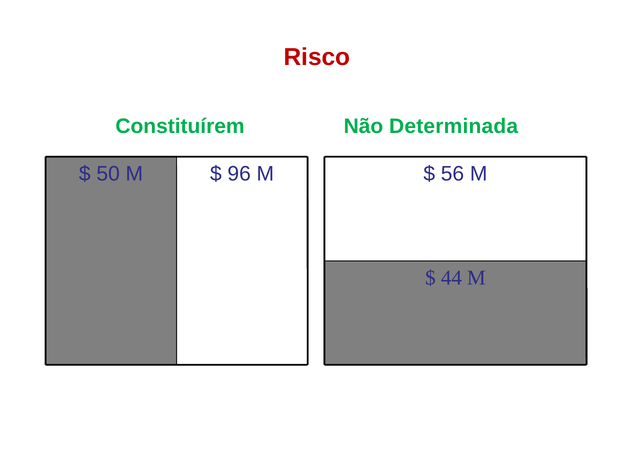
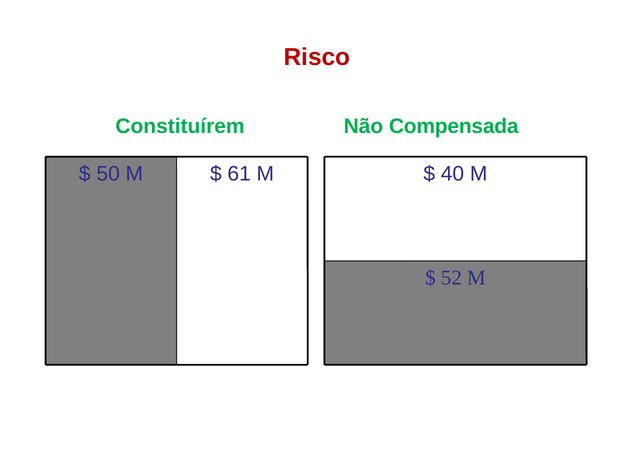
Determinada: Determinada -> Compensada (454, 126)
96: 96 -> 61 (239, 174)
56: 56 -> 40 (452, 174)
44: 44 -> 52 (451, 278)
